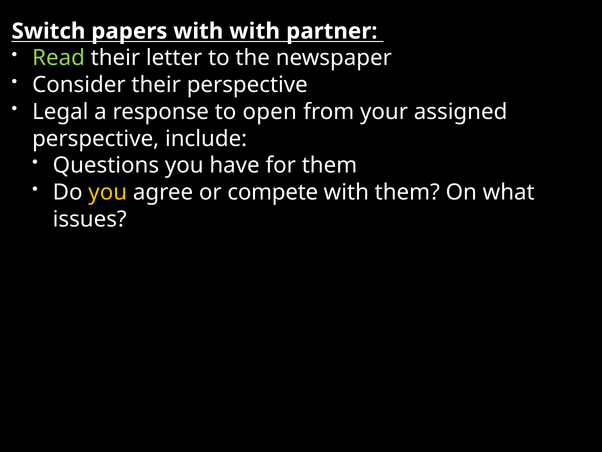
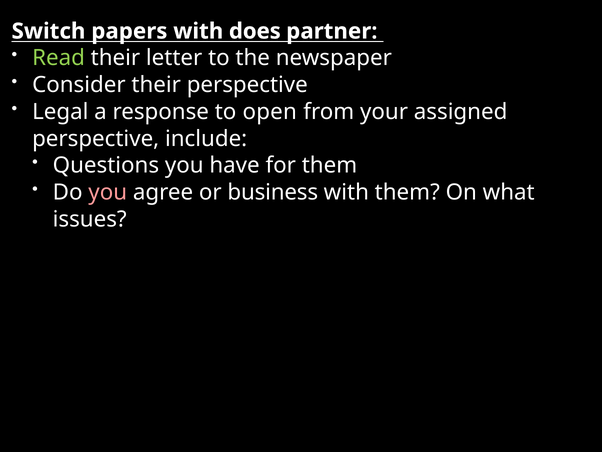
with with: with -> does (255, 31)
you colour: yellow -> pink (108, 192)
compete: compete -> business (273, 192)
